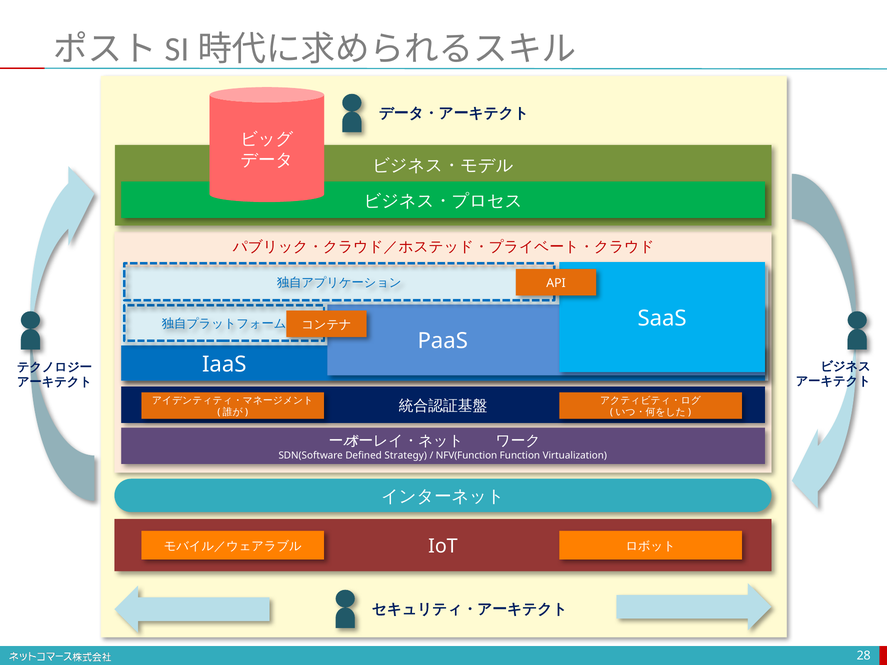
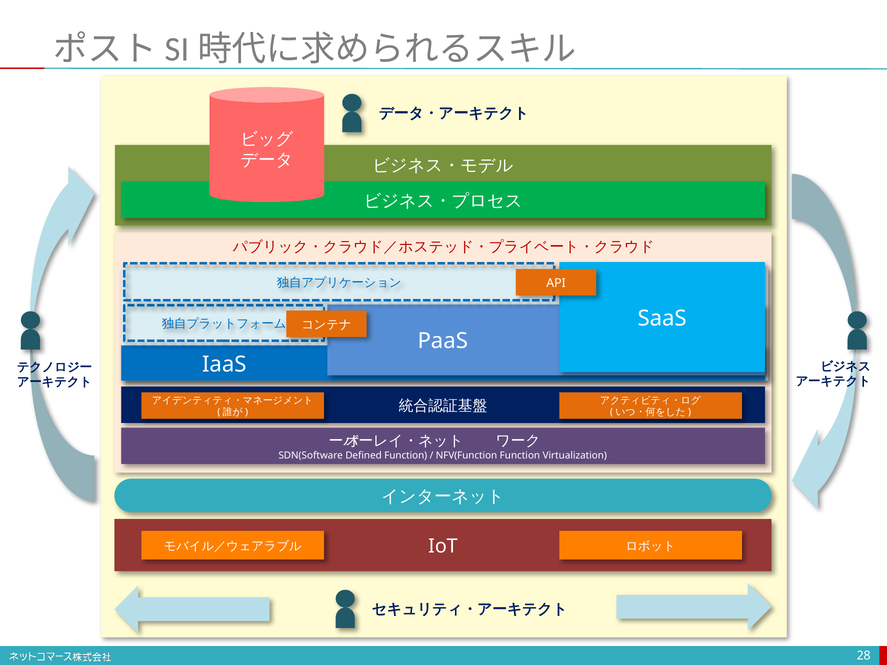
Defined Strategy: Strategy -> Function (406, 456)
